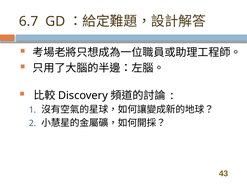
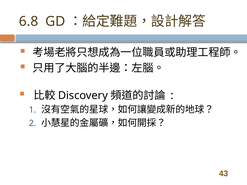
6.7: 6.7 -> 6.8 (29, 21)
